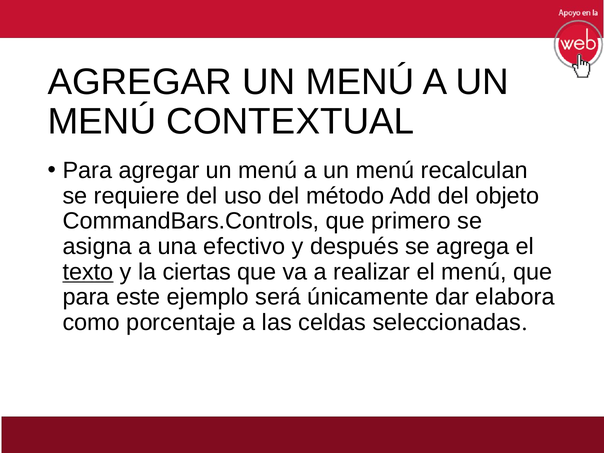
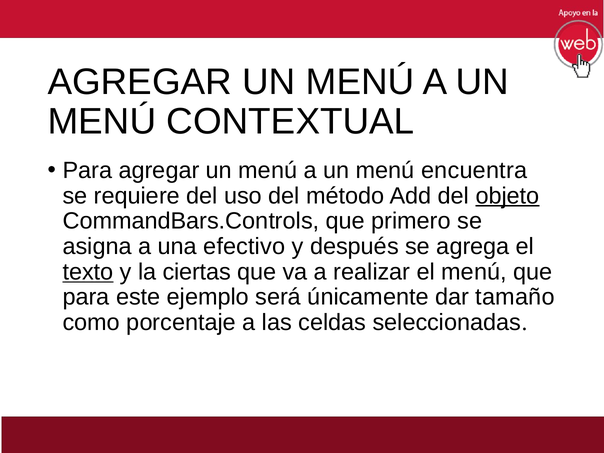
recalculan: recalculan -> encuentra (474, 170)
objeto underline: none -> present (508, 196)
elabora: elabora -> tamaño (515, 297)
